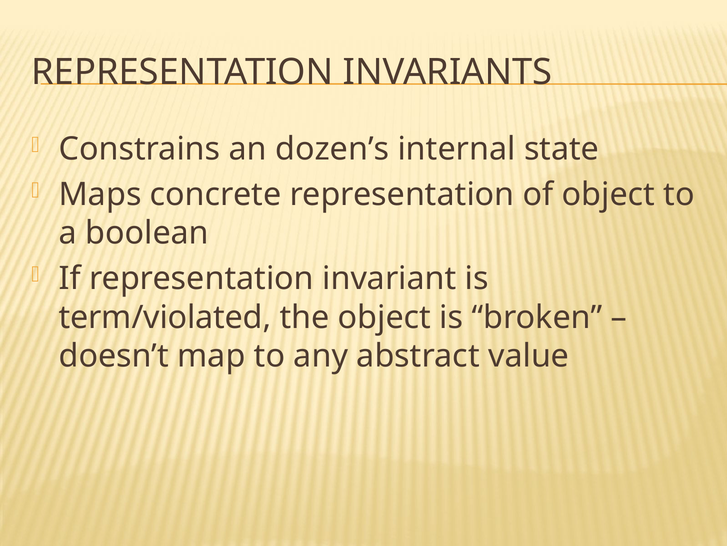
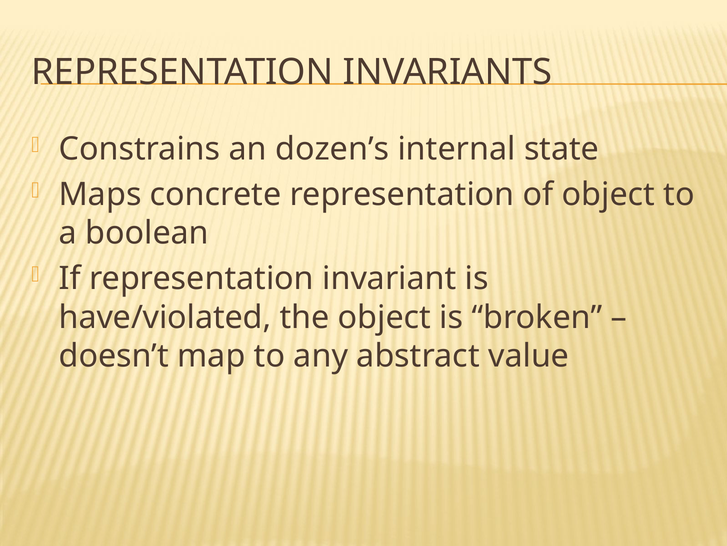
term/violated: term/violated -> have/violated (165, 317)
